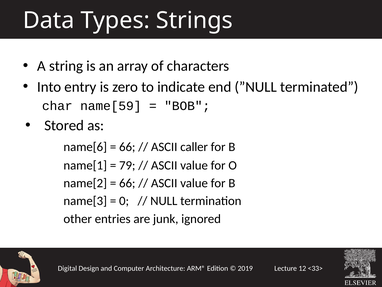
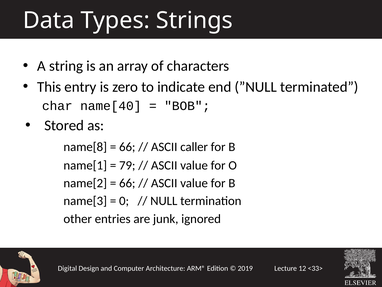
Into: Into -> This (49, 87)
name[59: name[59 -> name[40 (111, 106)
name[6: name[6 -> name[8 (85, 147)
